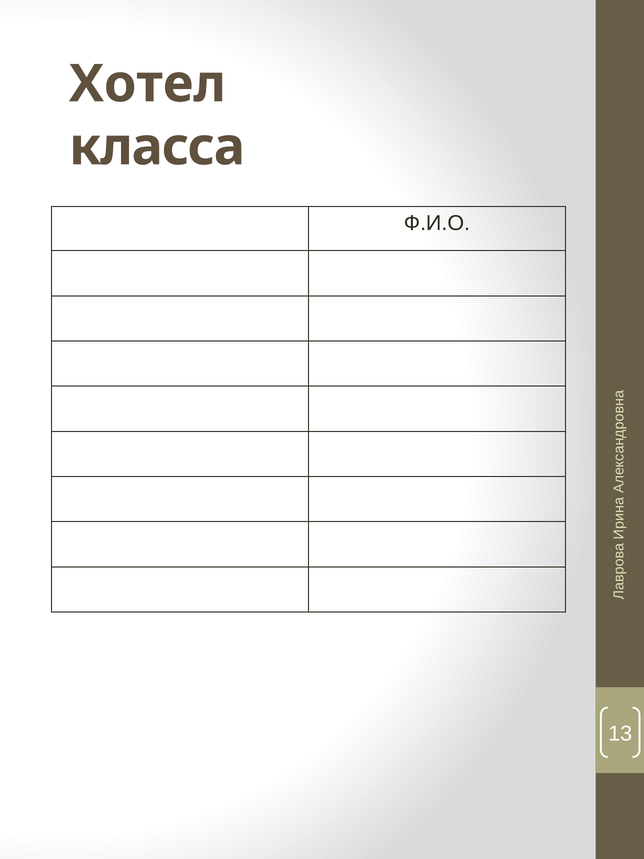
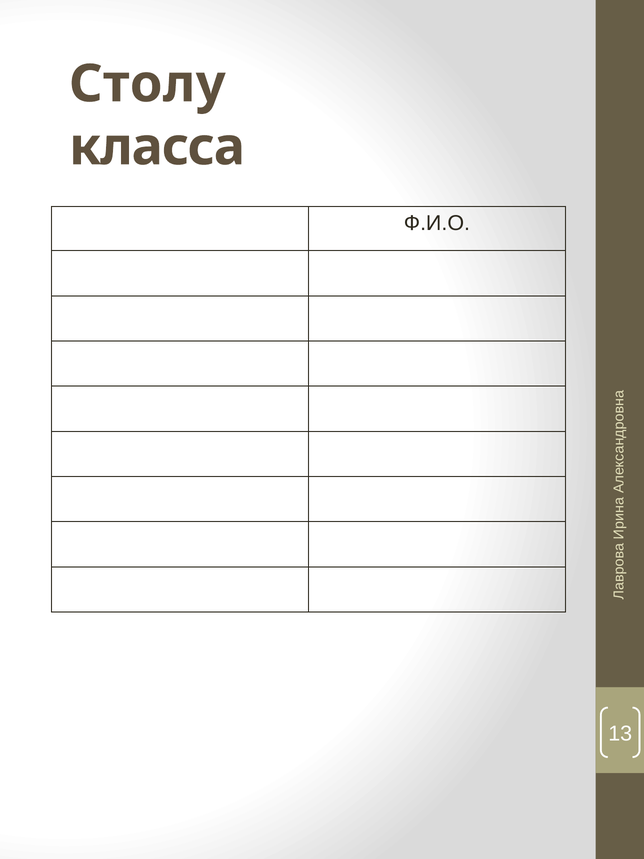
Хотел: Хотел -> Столу (147, 84)
